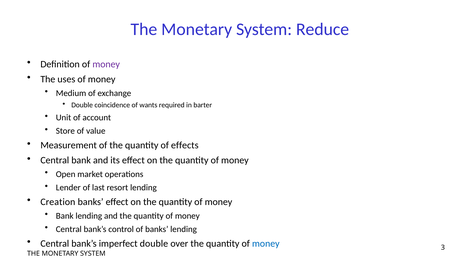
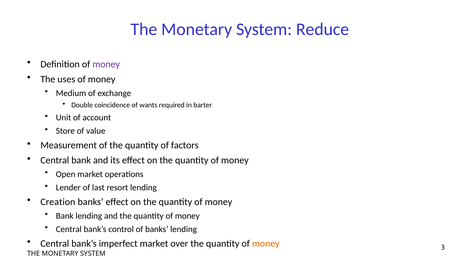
effects: effects -> factors (185, 146)
imperfect double: double -> market (154, 244)
money colour: blue -> orange (266, 244)
